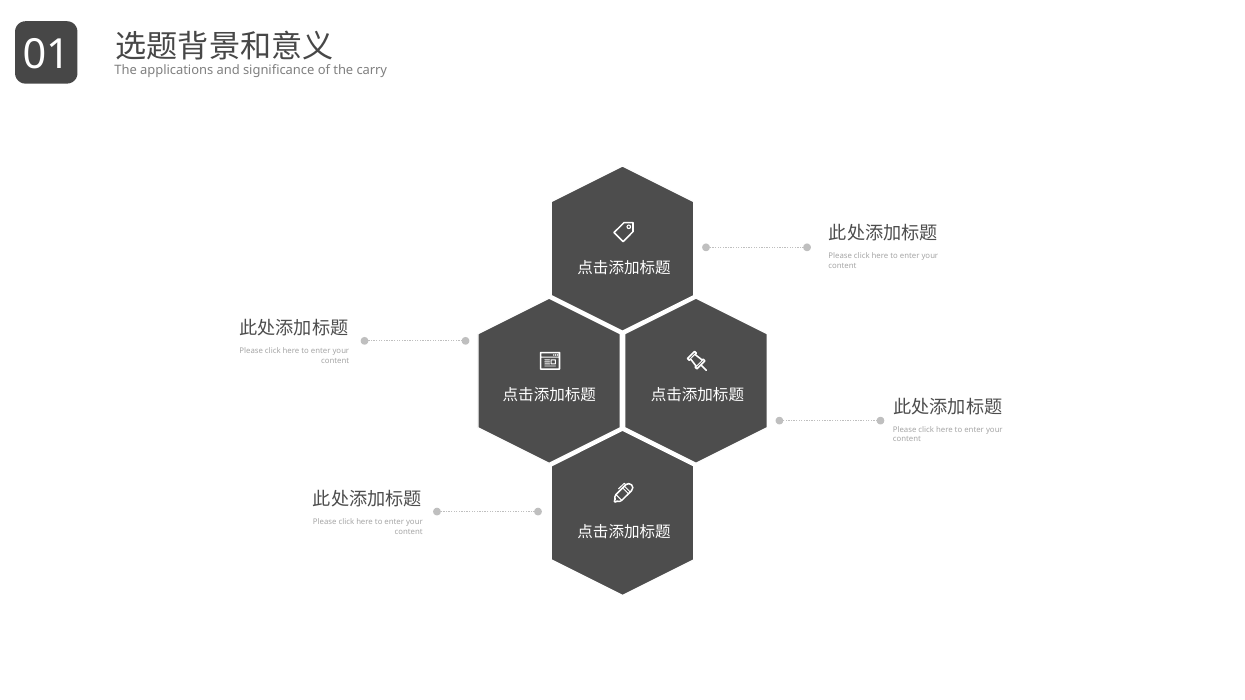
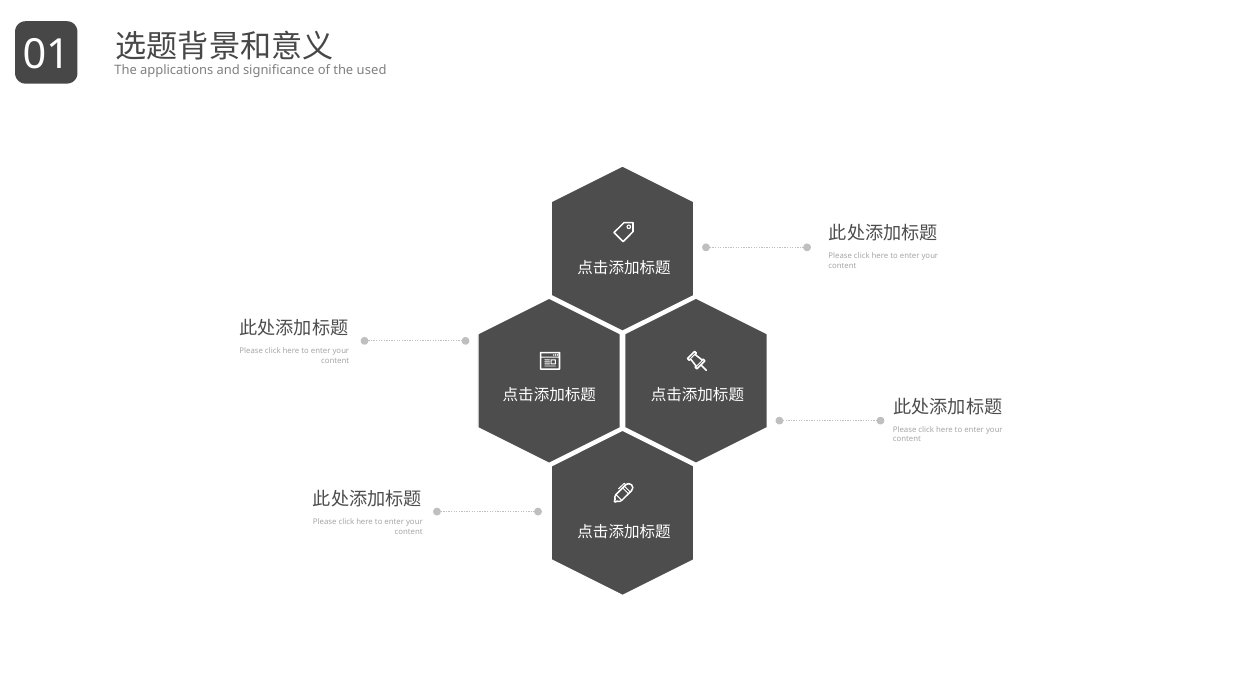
carry: carry -> used (372, 71)
